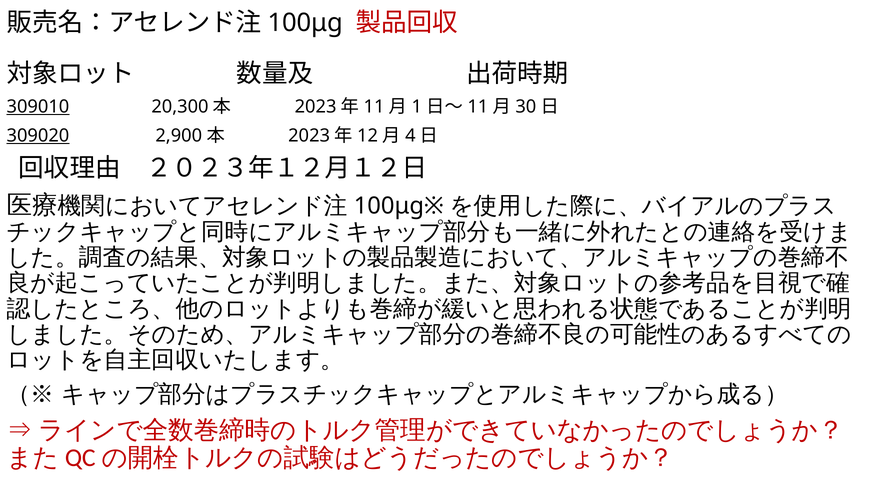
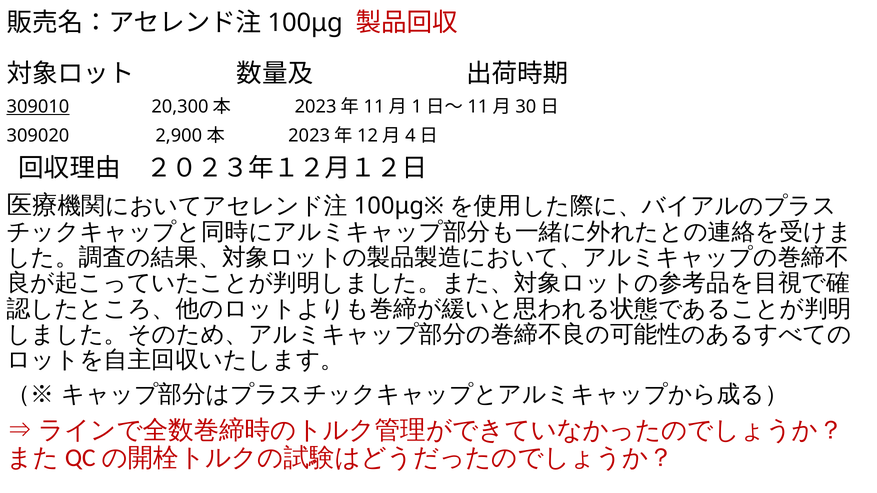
309020 underline: present -> none (38, 136)
